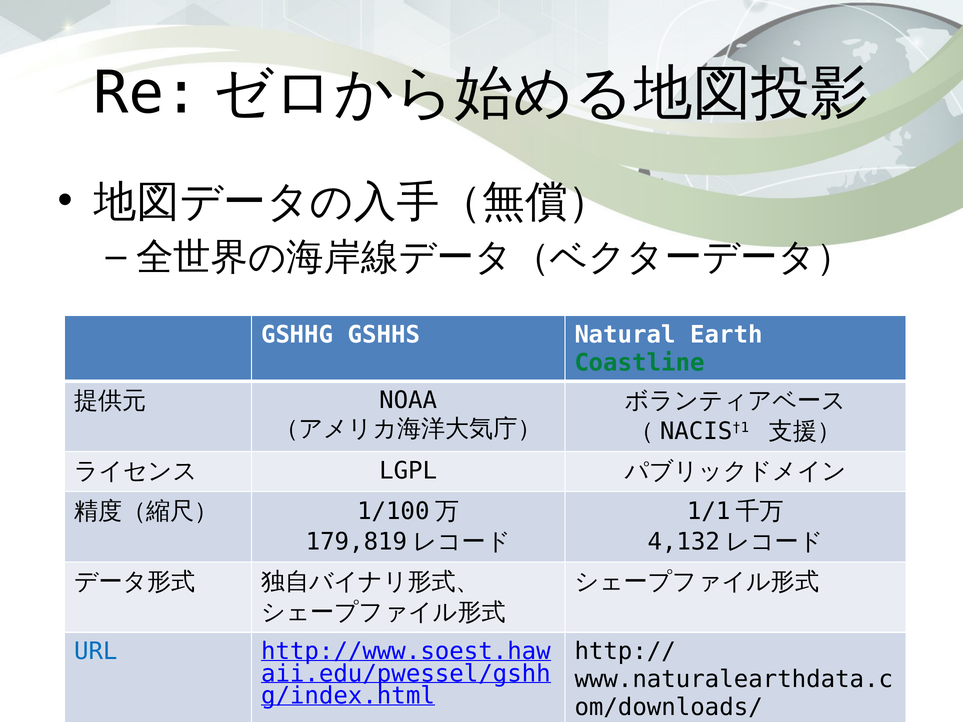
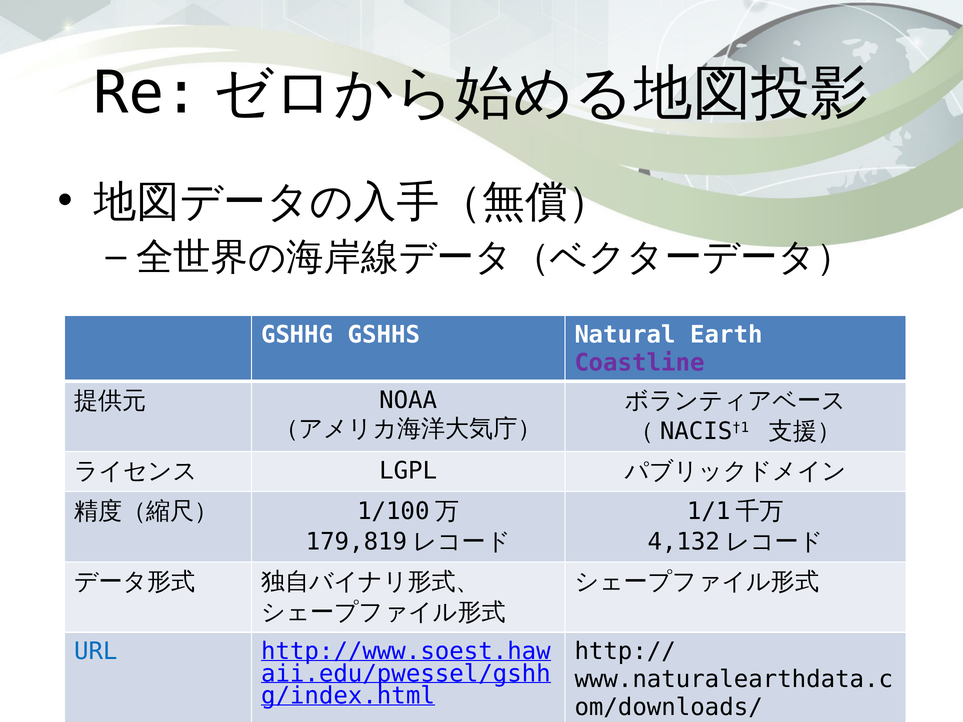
Coastline colour: green -> purple (640, 363)
